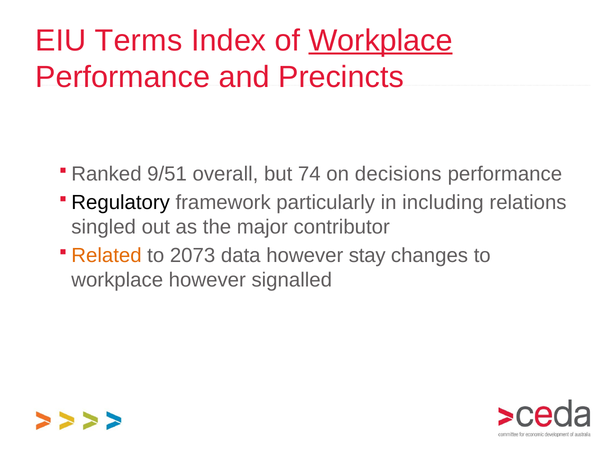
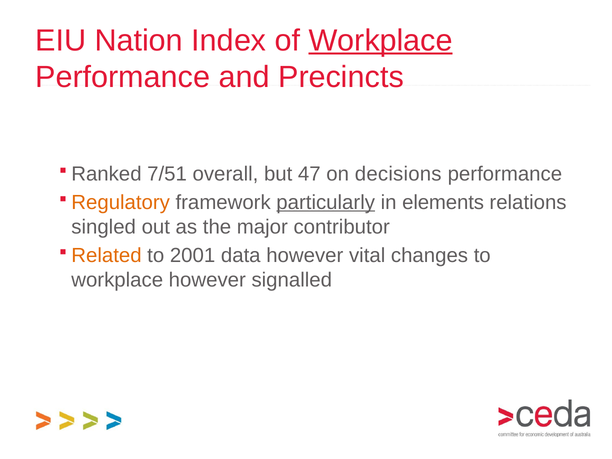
Terms: Terms -> Nation (139, 40)
9/51: 9/51 -> 7/51 (167, 174)
74: 74 -> 47 (309, 174)
Regulatory colour: black -> orange (121, 202)
particularly underline: none -> present (326, 202)
including: including -> elements (443, 202)
2073: 2073 -> 2001 (193, 255)
stay: stay -> vital (367, 255)
